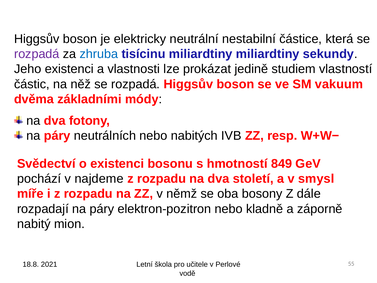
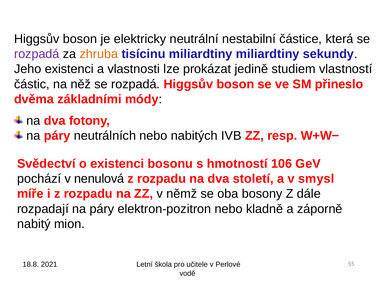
zhruba colour: blue -> orange (99, 54)
vakuum: vakuum -> přineslo (339, 84)
849: 849 -> 106 (282, 164)
najdeme: najdeme -> nenulová (99, 179)
